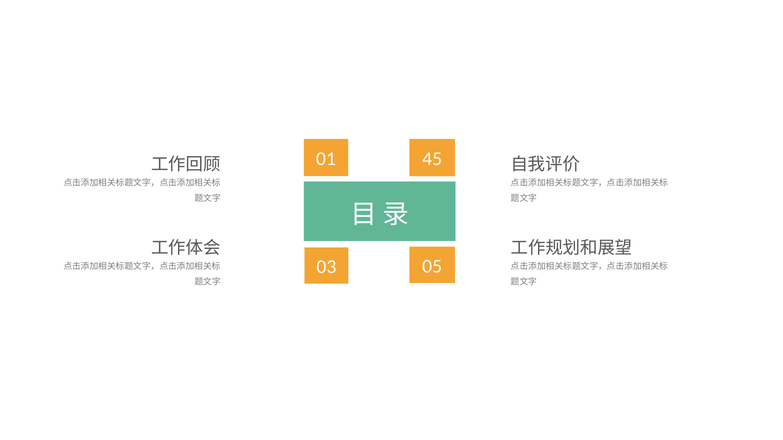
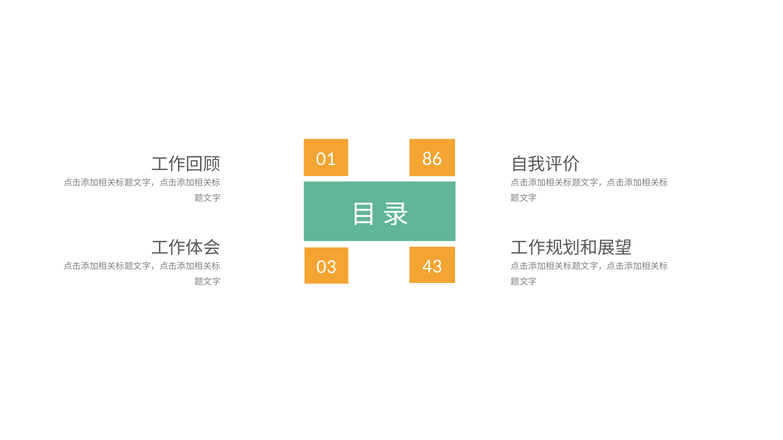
45: 45 -> 86 (432, 159)
05: 05 -> 43 (432, 267)
